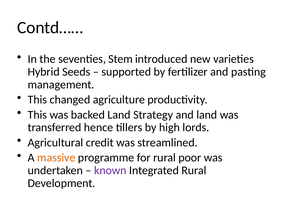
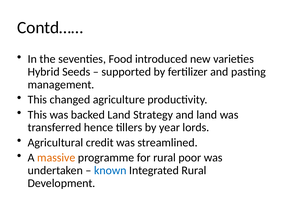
Stem: Stem -> Food (121, 59)
high: high -> year (170, 127)
known colour: purple -> blue (110, 170)
